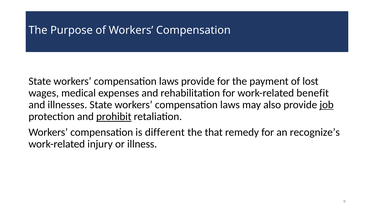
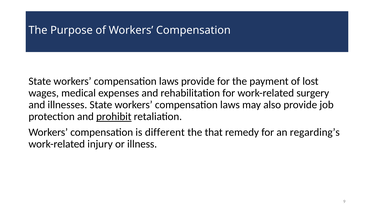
benefit: benefit -> surgery (313, 93)
job underline: present -> none (327, 105)
recognize’s: recognize’s -> regarding’s (315, 132)
